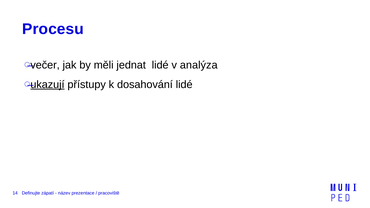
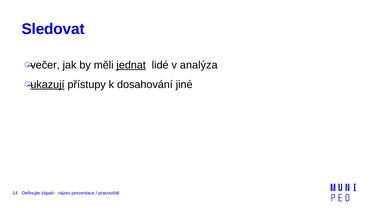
Procesu: Procesu -> Sledovat (53, 29)
jednat underline: none -> present (131, 65)
dosahování lidé: lidé -> jiné (184, 84)
